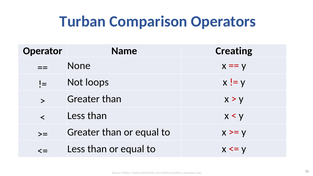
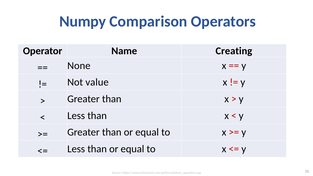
Turban: Turban -> Numpy (83, 22)
loops: loops -> value (97, 82)
